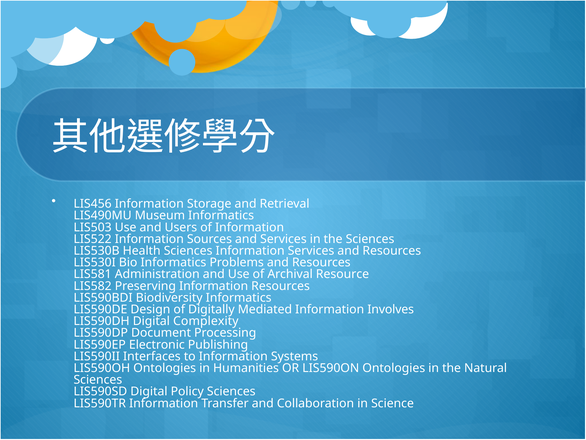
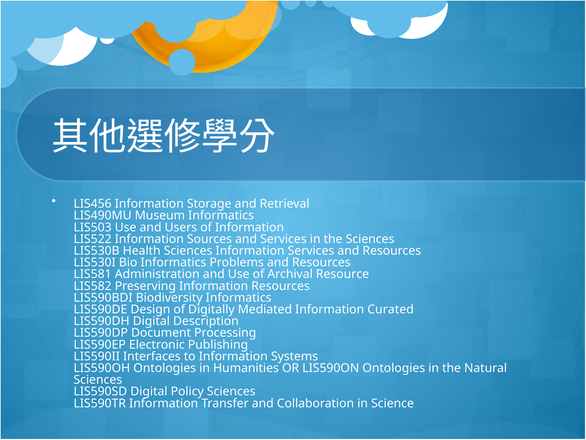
Involves: Involves -> Curated (391, 309)
Complexity: Complexity -> Description (206, 321)
